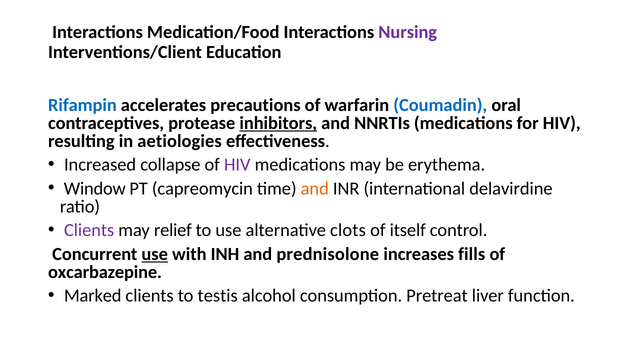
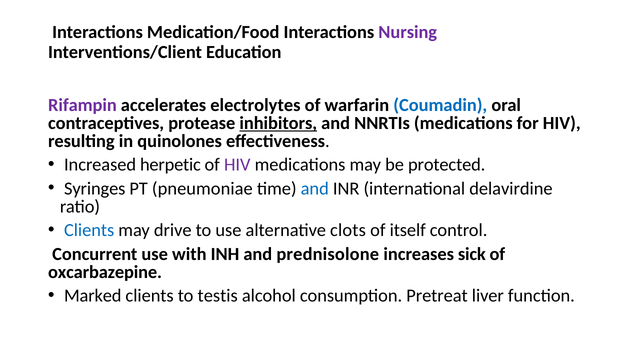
Rifampin colour: blue -> purple (82, 105)
precautions: precautions -> electrolytes (255, 105)
aetiologies: aetiologies -> quinolones (180, 141)
collapse: collapse -> herpetic (170, 165)
erythema: erythema -> protected (447, 165)
Window: Window -> Syringes (95, 189)
capreomycin: capreomycin -> pneumoniae (202, 189)
and colour: orange -> blue (315, 189)
Clients colour: purple -> blue (89, 230)
relief: relief -> drive (173, 230)
use underline: present -> none (155, 254)
fills: fills -> sick (472, 254)
